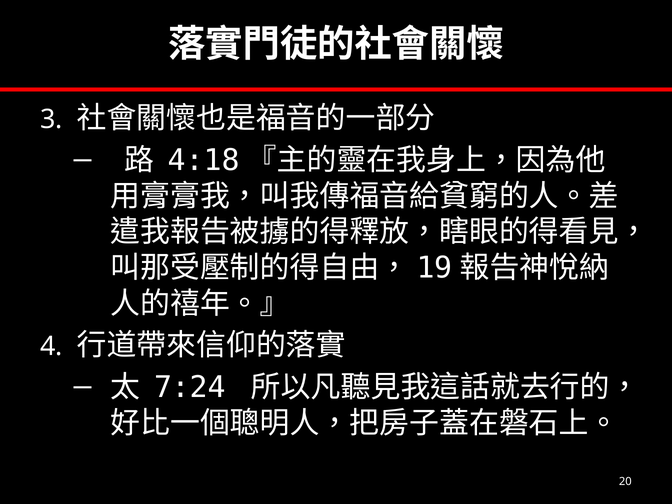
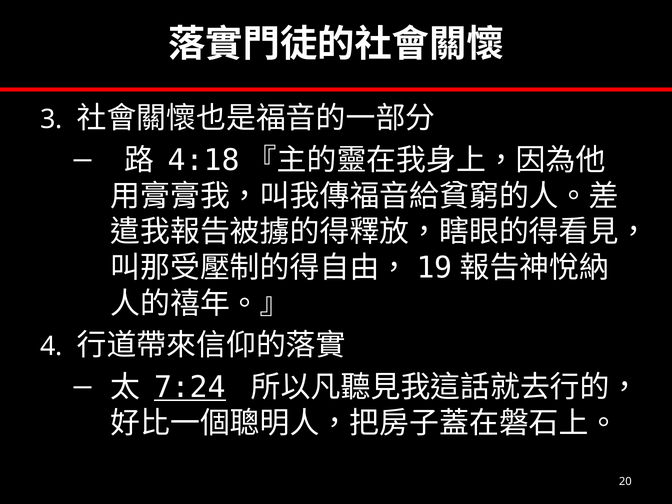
7:24 underline: none -> present (190, 387)
